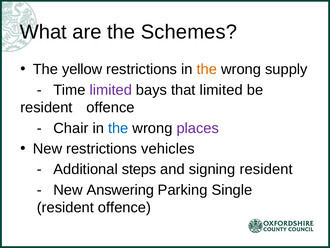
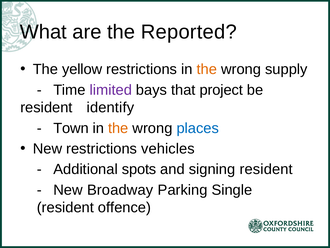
Schemes: Schemes -> Reported (189, 32)
that limited: limited -> project (221, 90)
offence: offence -> identify (110, 107)
Chair: Chair -> Town (71, 128)
the colour: blue -> orange (118, 128)
places colour: purple -> blue (198, 128)
steps: steps -> spots (139, 169)
Answering: Answering -> Broadway (120, 190)
